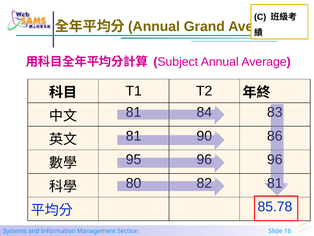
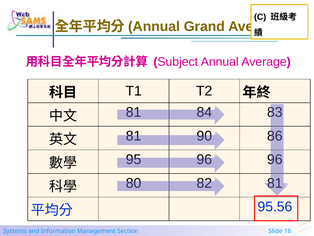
85.78: 85.78 -> 95.56 (275, 206)
